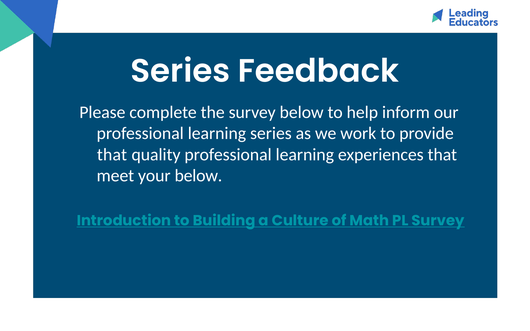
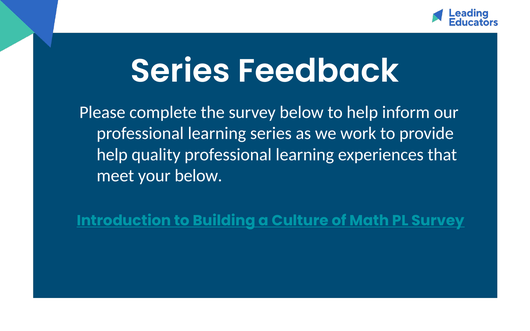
that: that -> help (112, 155)
